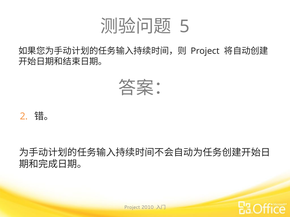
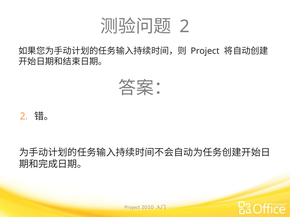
5: 5 -> 2 (185, 27)
